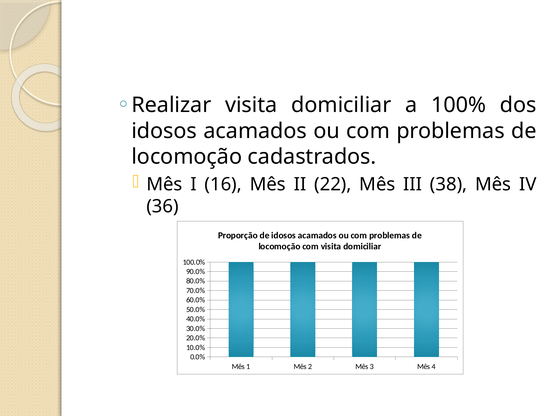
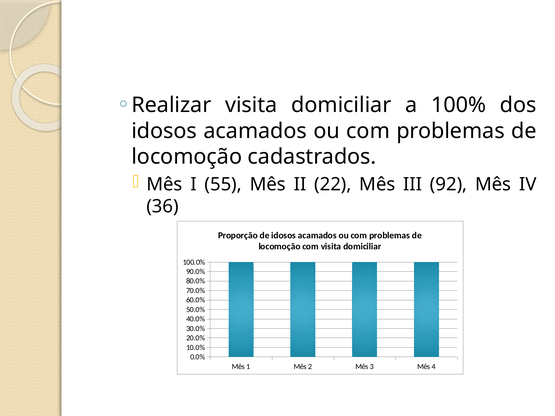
16: 16 -> 55 (223, 184)
38: 38 -> 92 (449, 184)
